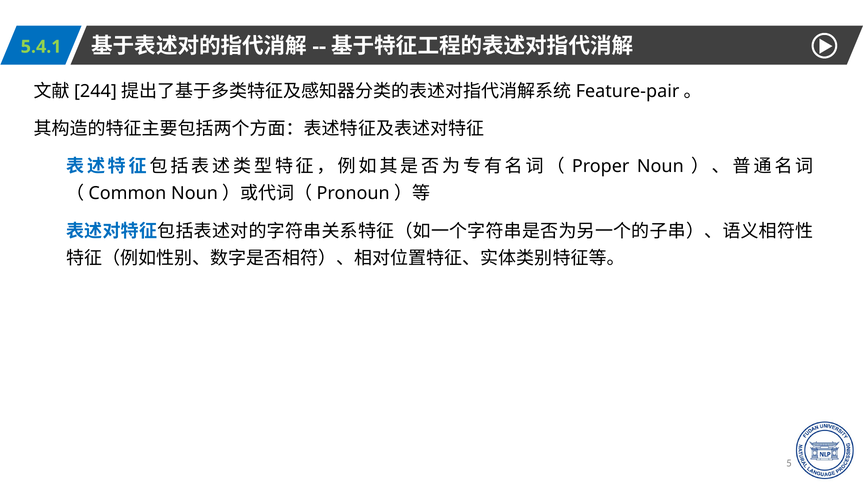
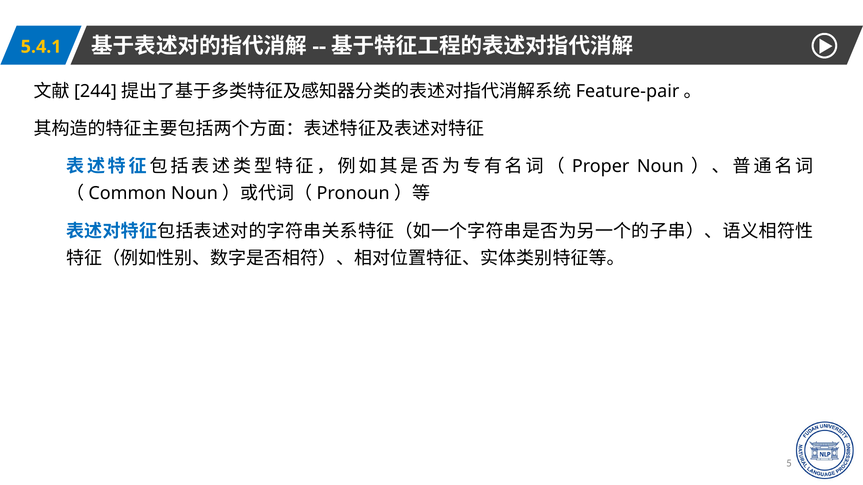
5.4.1 colour: light green -> yellow (41, 47)
